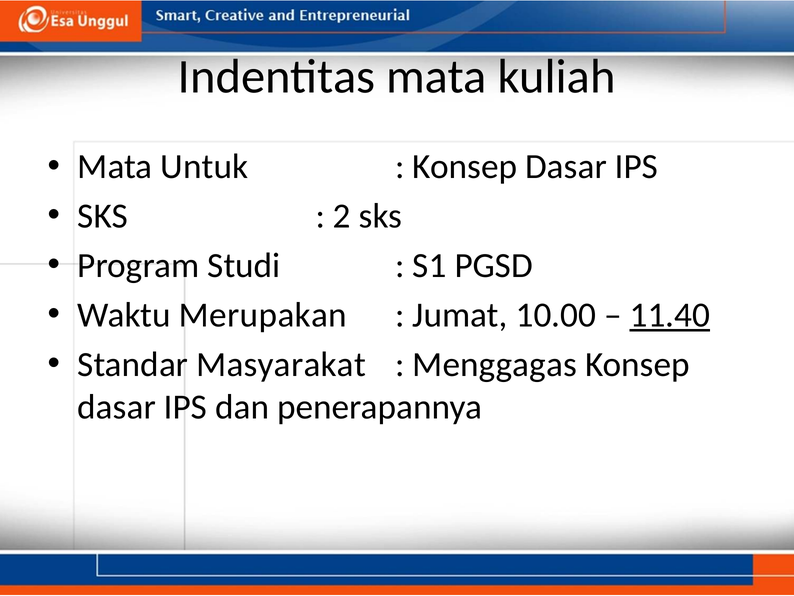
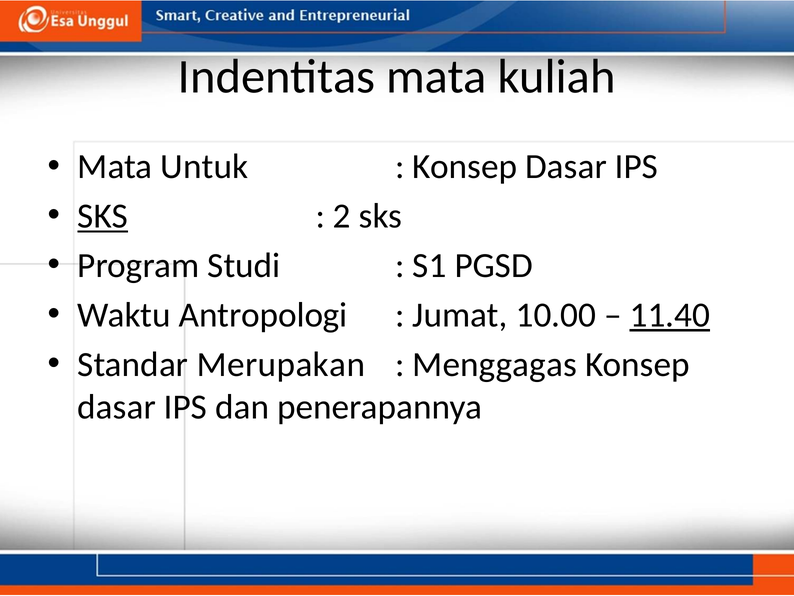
SKS underline: none -> present (103, 216)
Merupakan: Merupakan -> Antropologi (263, 315)
Masyarakat: Masyarakat -> Merupakan (281, 364)
